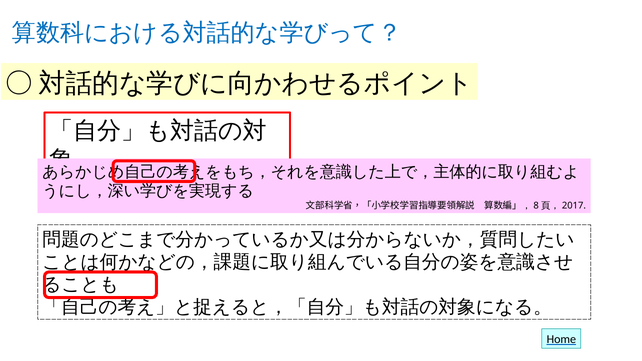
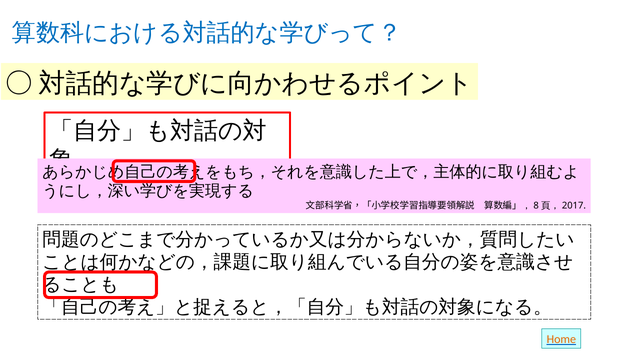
Home colour: black -> orange (561, 339)
